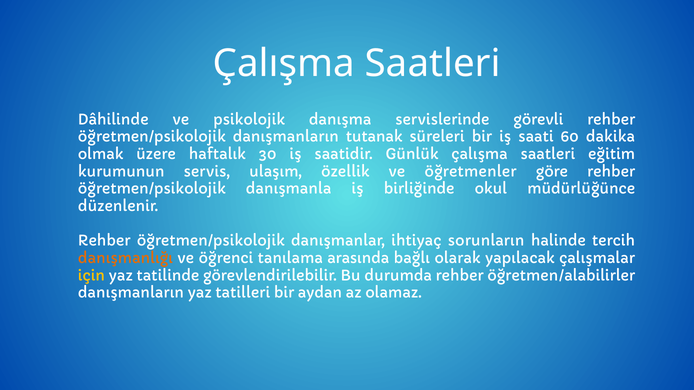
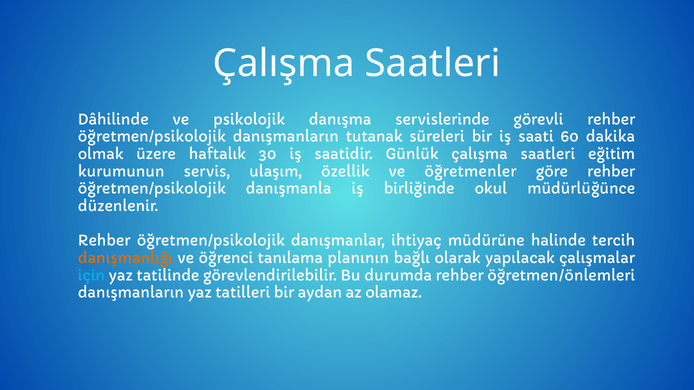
sorunların: sorunların -> müdürüne (486, 241)
arasında: arasında -> planının (358, 259)
için colour: yellow -> light blue (91, 276)
öğretmen/alabilirler: öğretmen/alabilirler -> öğretmen/önlemleri (561, 276)
